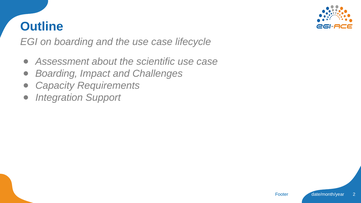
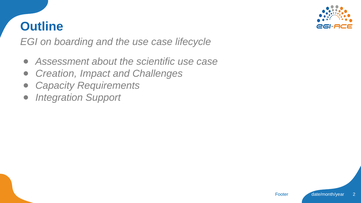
Boarding: Boarding -> Creation (56, 74)
